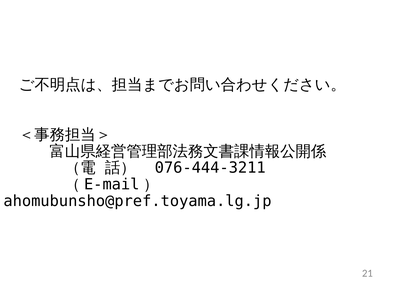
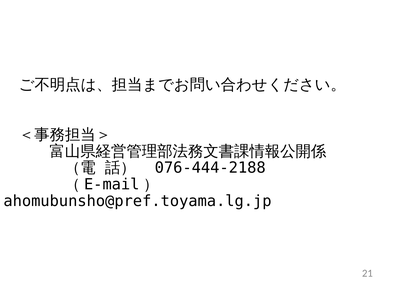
076-444-3211: 076-444-3211 -> 076-444-2188 (210, 168)
